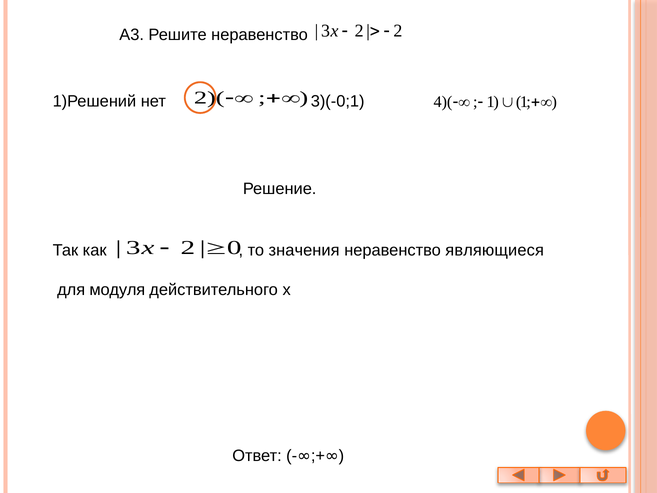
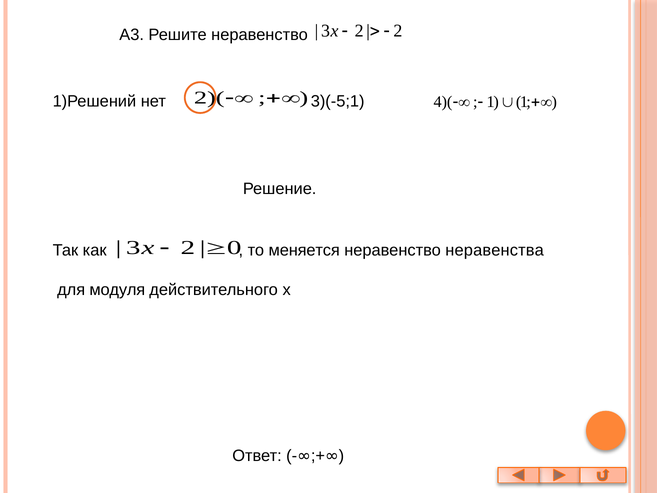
3)(-0;1: 3)(-0;1 -> 3)(-5;1 (338, 101)
значения: значения -> меняется (304, 250)
являющиеся: являющиеся -> неравенства (495, 250)
